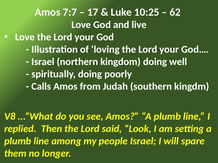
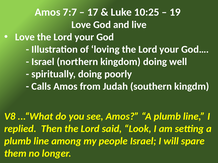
62: 62 -> 19 (175, 12)
